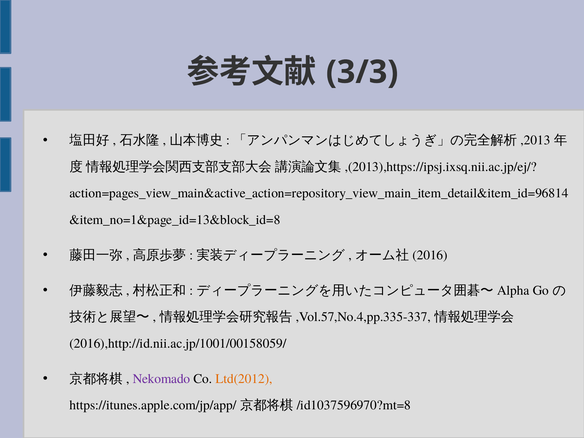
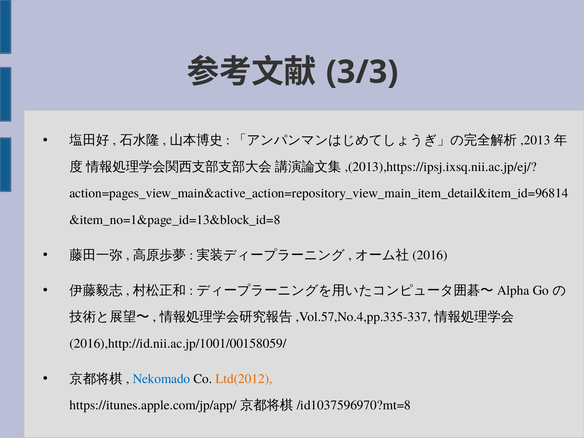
Nekomado colour: purple -> blue (161, 379)
